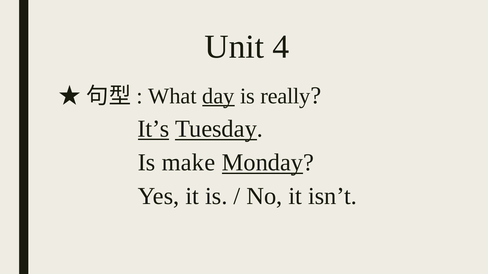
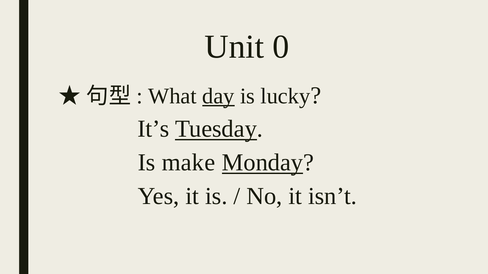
4: 4 -> 0 (281, 47)
really: really -> lucky (285, 96)
It’s underline: present -> none (154, 129)
